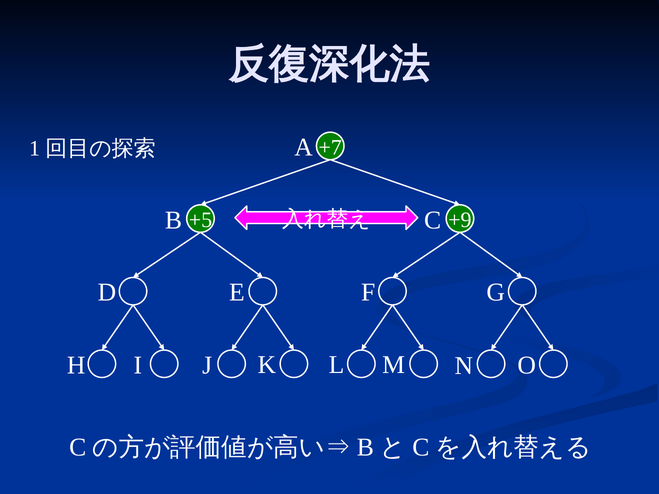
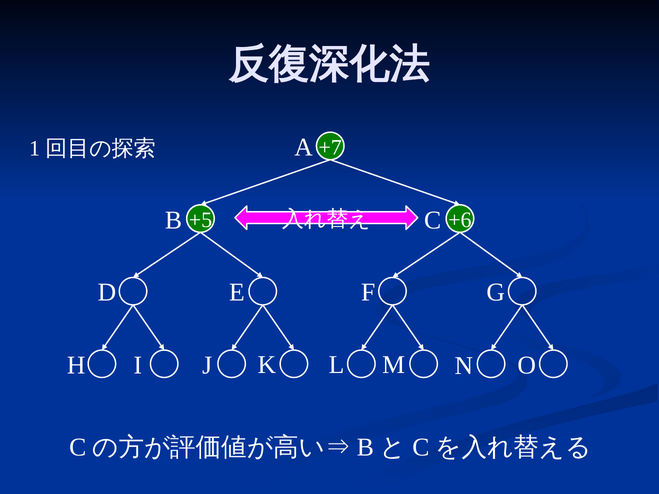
+9: +9 -> +6 (460, 220)
